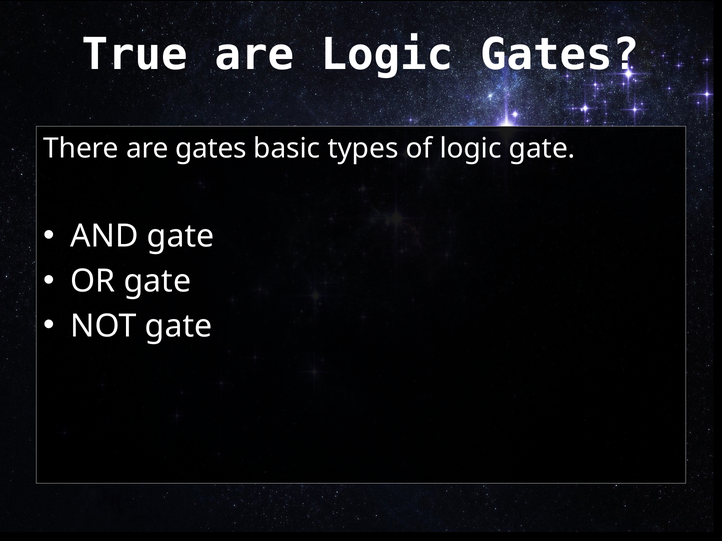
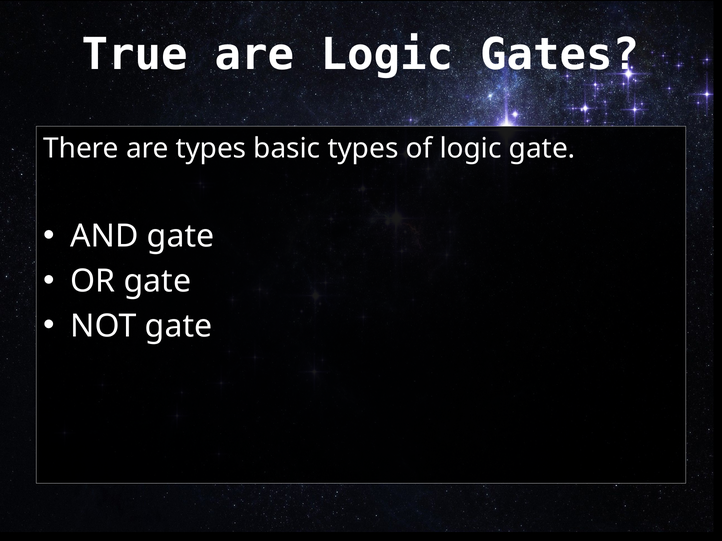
are gates: gates -> types (211, 149)
